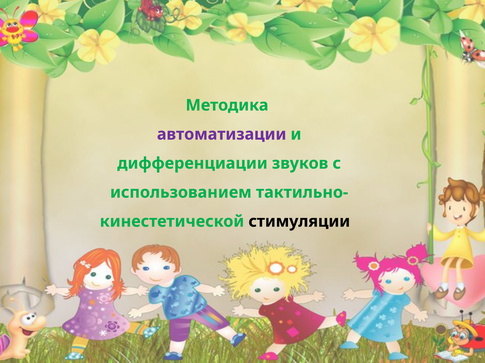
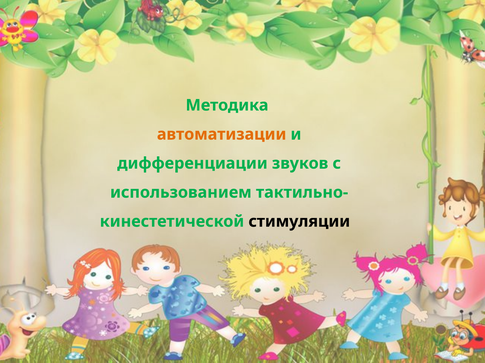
автоматизации colour: purple -> orange (222, 135)
